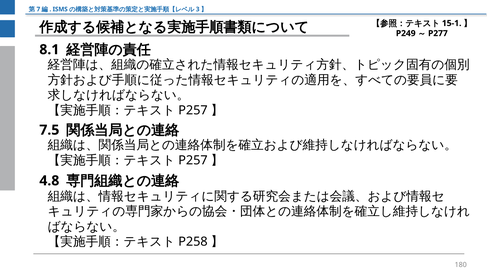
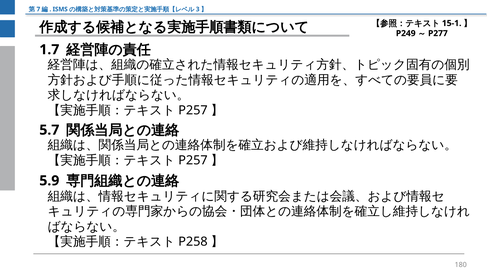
8.1: 8.1 -> 1.7 (49, 50)
7.5: 7.5 -> 5.7 (49, 130)
4.8: 4.8 -> 5.9 (49, 181)
